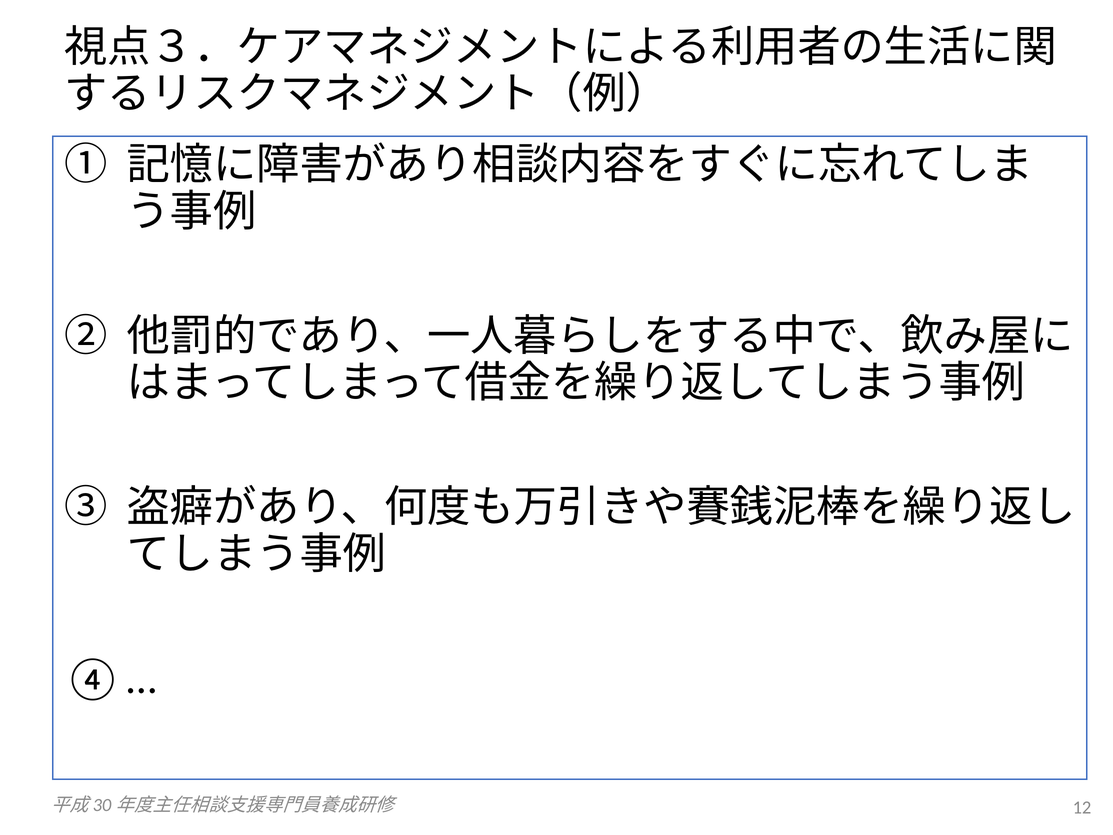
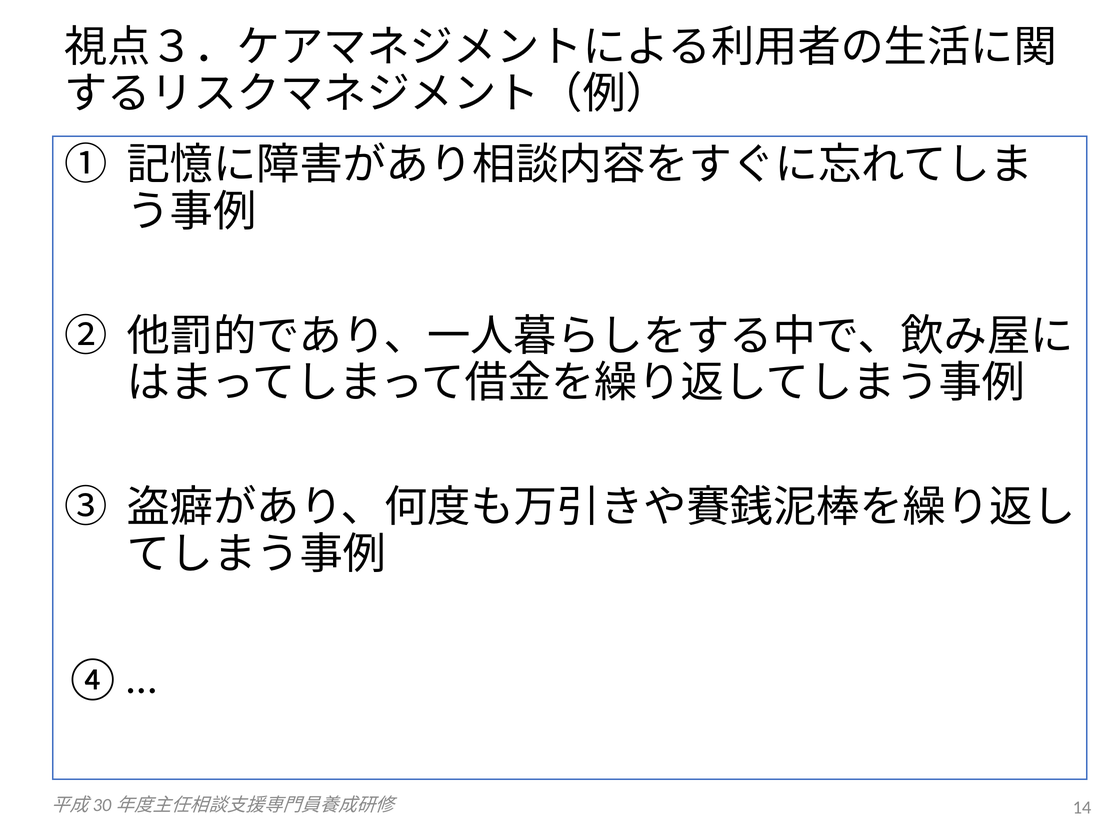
12: 12 -> 14 (1082, 807)
